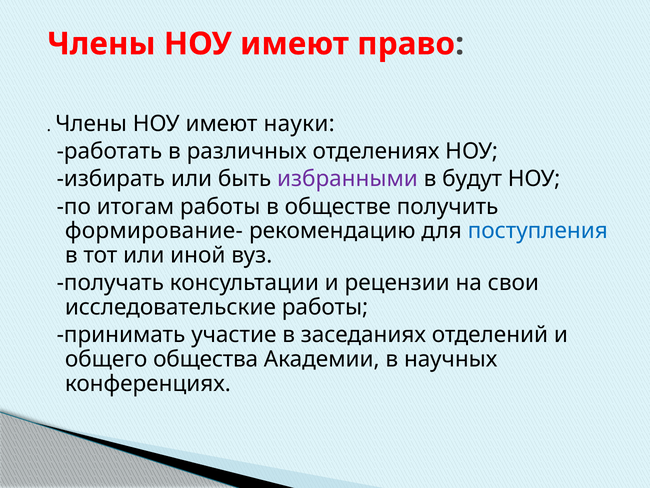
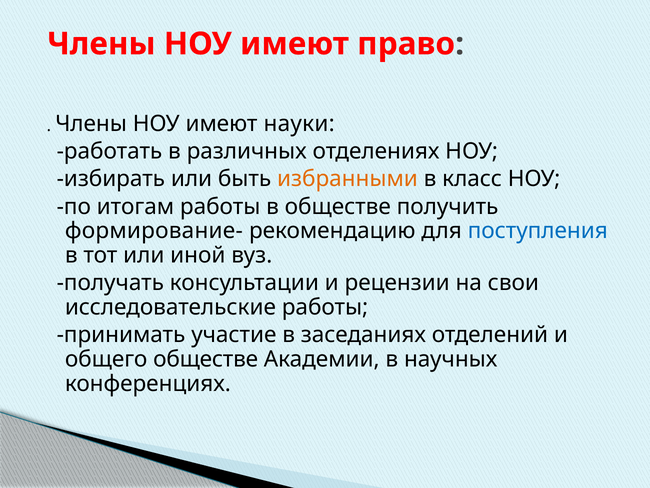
избранными colour: purple -> orange (347, 179)
будут: будут -> класс (472, 179)
общего общества: общества -> обществе (206, 359)
